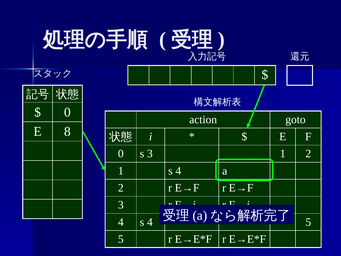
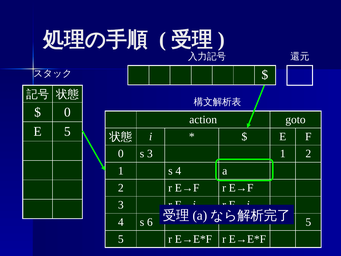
E 8: 8 -> 5 (68, 131)
4 s 4: 4 -> 6 (150, 222)
